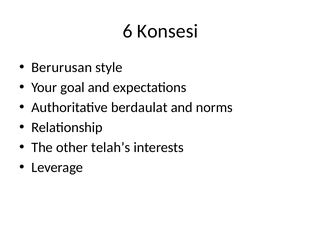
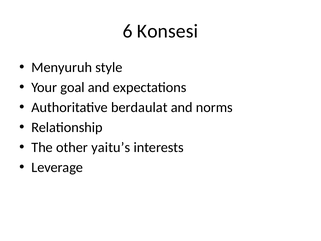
Berurusan: Berurusan -> Menyuruh (62, 67)
telah’s: telah’s -> yaitu’s (111, 147)
